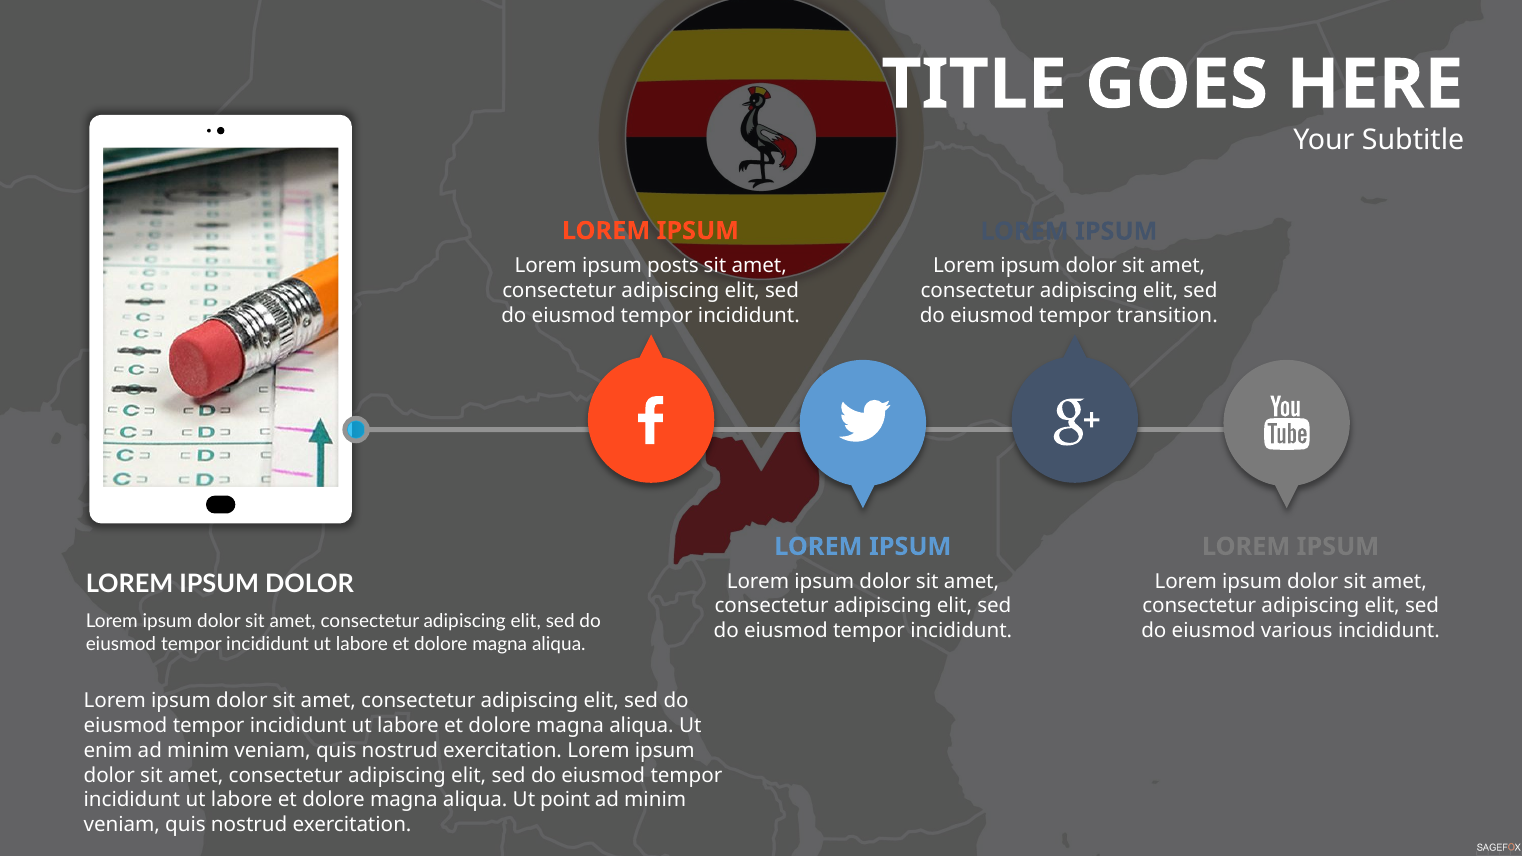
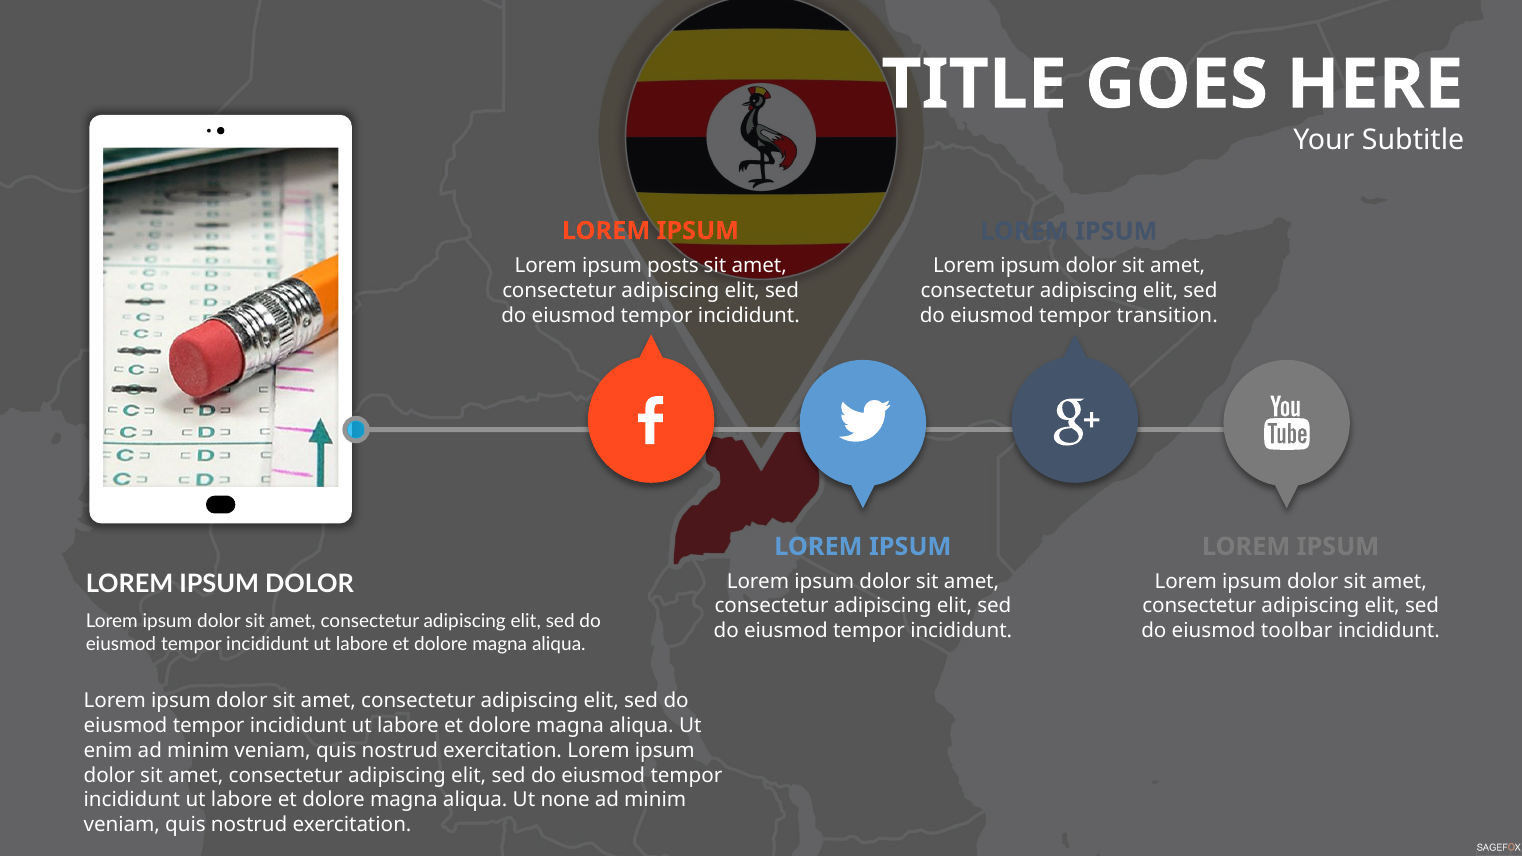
various: various -> toolbar (1297, 631)
point: point -> none (565, 800)
